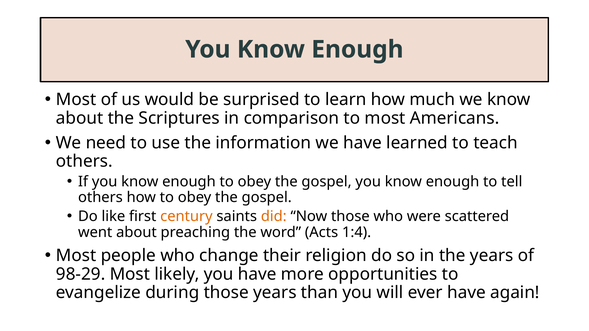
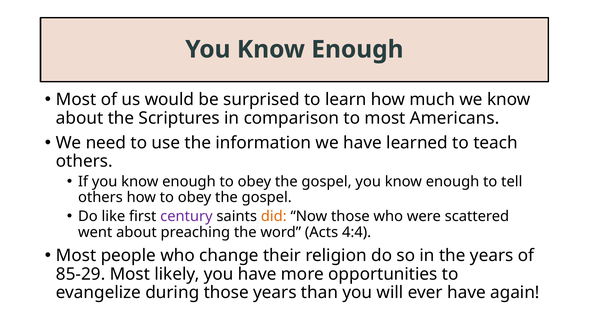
century colour: orange -> purple (186, 217)
1:4: 1:4 -> 4:4 (357, 232)
98-29: 98-29 -> 85-29 (81, 274)
